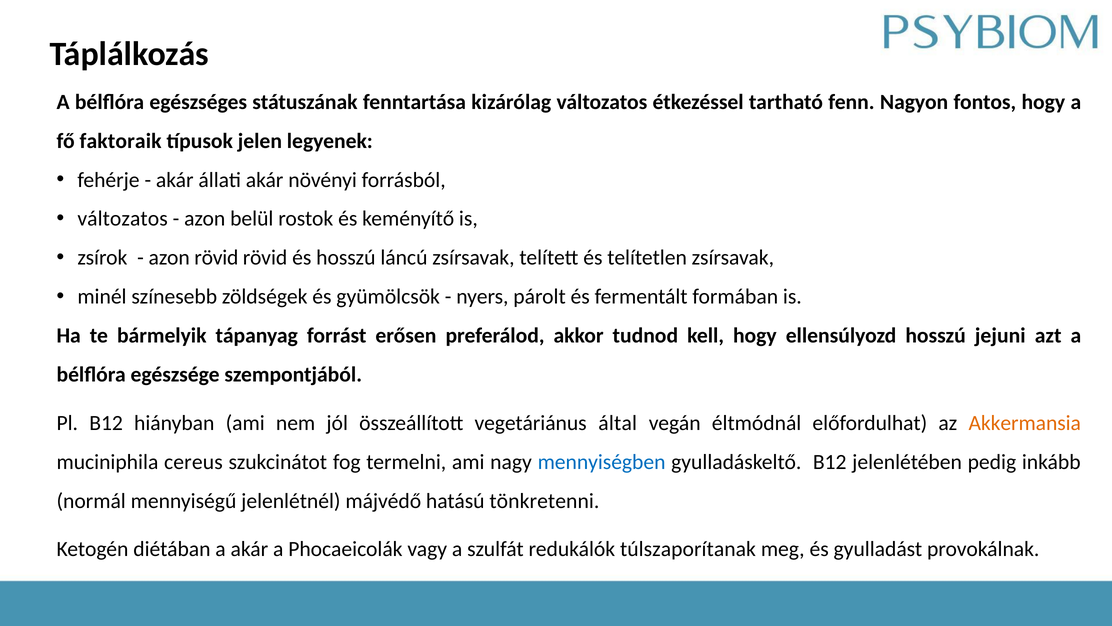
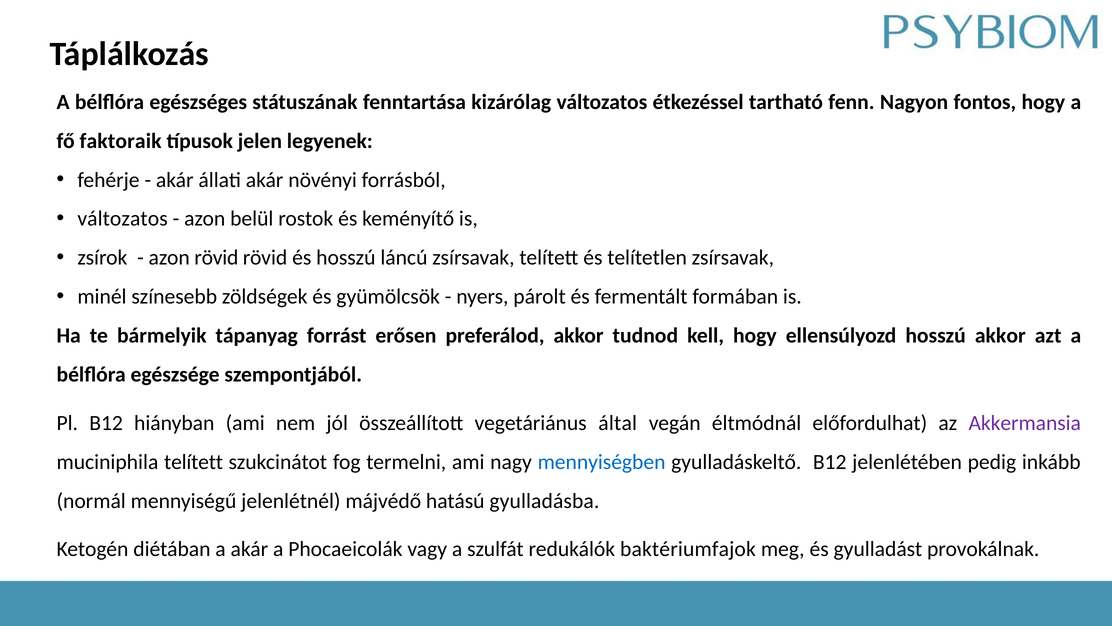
hosszú jejuni: jejuni -> akkor (1000, 335)
Akkermansia colour: orange -> purple (1025, 423)
muciniphila cereus: cereus -> telített (194, 462)
tönkretenni: tönkretenni -> gyulladásba (544, 501)
túlszaporítanak: túlszaporítanak -> baktériumfajok (688, 549)
